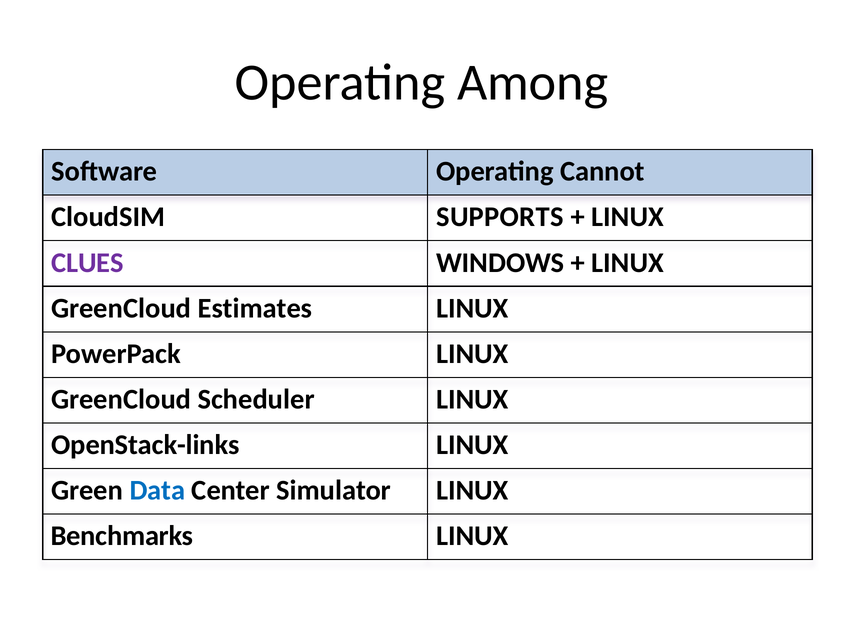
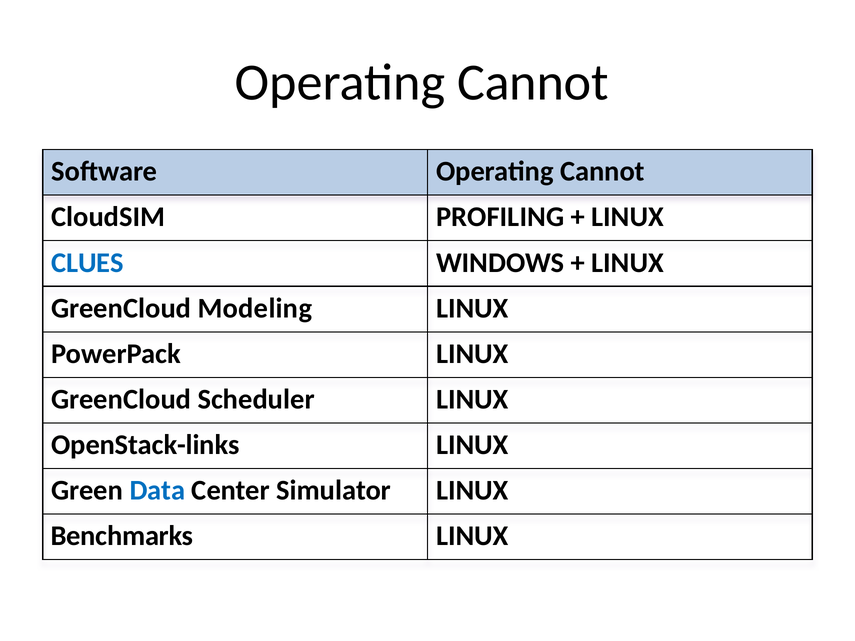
Among: Among -> Cannot (533, 83)
SUPPORTS: SUPPORTS -> PROFILING (500, 217)
CLUES colour: purple -> blue (87, 263)
Estimates: Estimates -> Modeling (255, 308)
